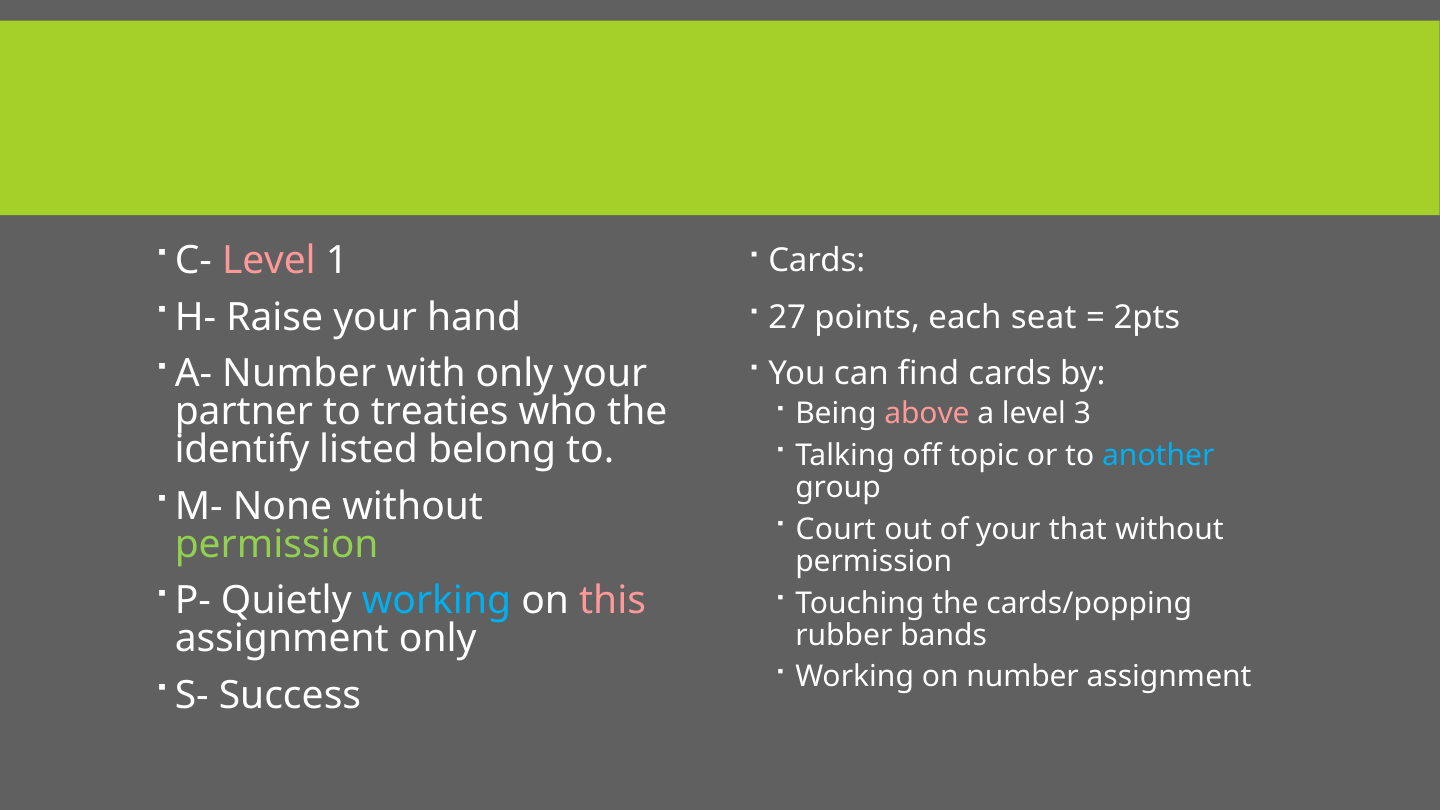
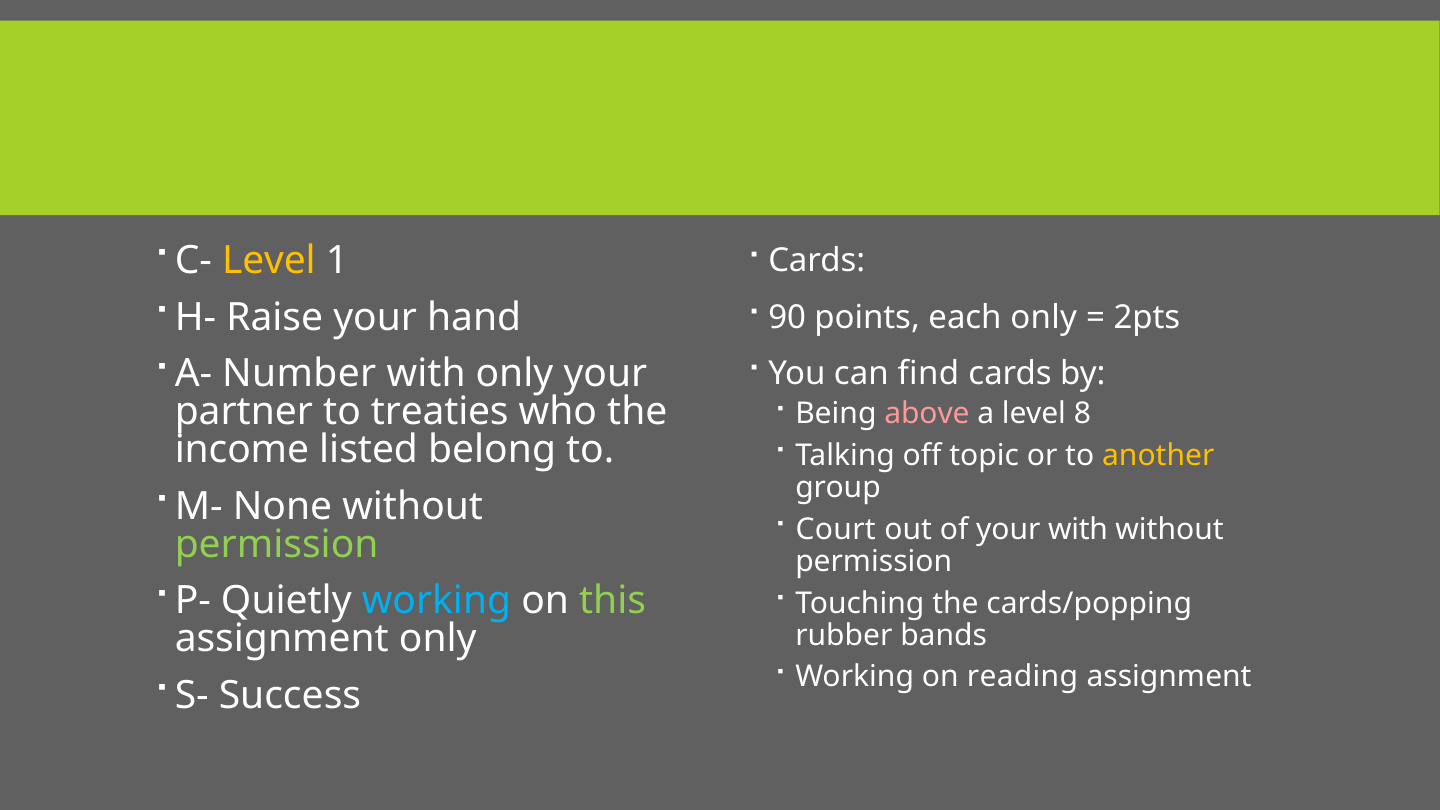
Level colour: pink -> yellow (269, 260)
27: 27 -> 90 (787, 317)
each seat: seat -> only (1044, 317)
3: 3 -> 8 (1082, 414)
identify: identify -> income (242, 450)
another colour: light blue -> yellow (1158, 455)
your that: that -> with (1078, 529)
this colour: pink -> light green (613, 601)
on number: number -> reading (1022, 677)
